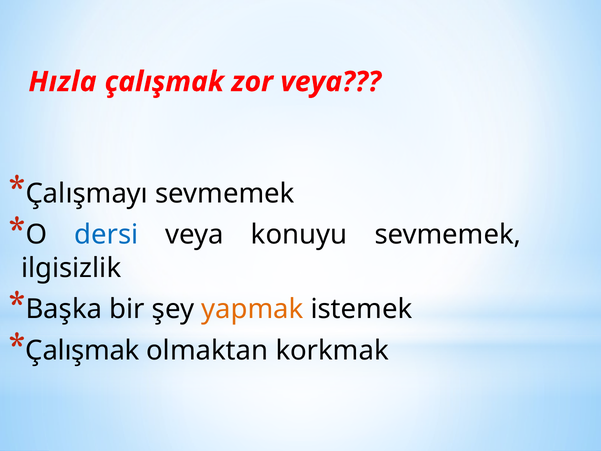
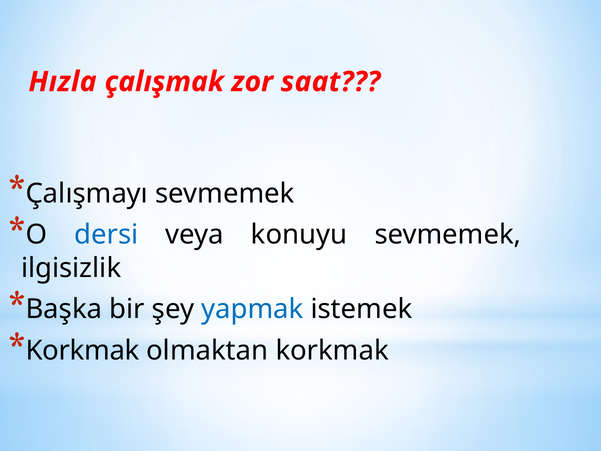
zor veya: veya -> saat (331, 82)
yapmak colour: orange -> blue (252, 309)
Çalışmak: Çalışmak -> Korkmak (83, 351)
